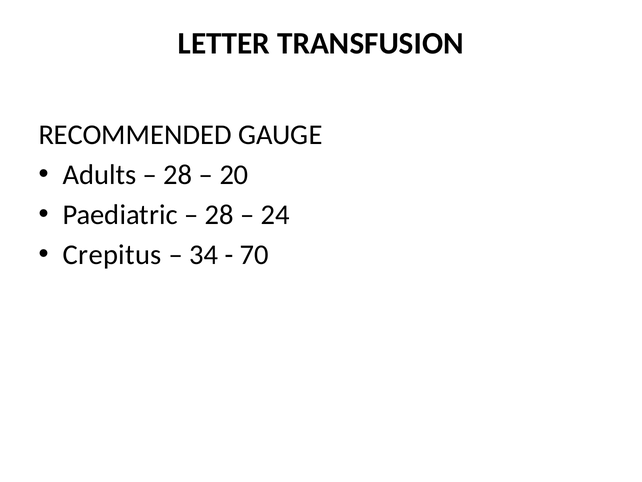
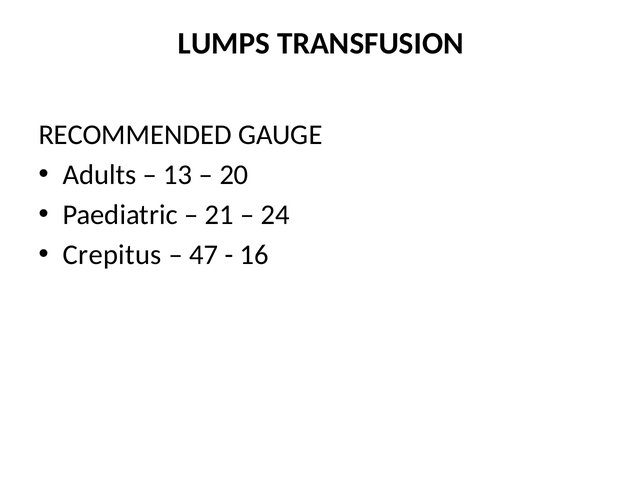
LETTER: LETTER -> LUMPS (224, 43)
28: 28 -> 13 (178, 175)
28: 28 -> 21 (219, 215)
34: 34 -> 47 (204, 255)
70: 70 -> 16 (254, 255)
